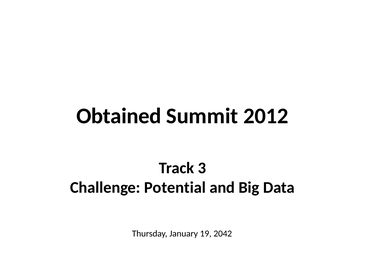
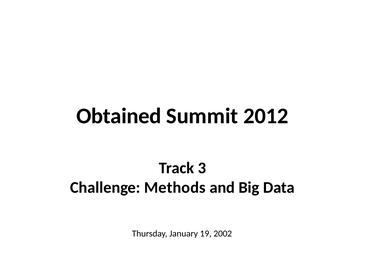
Potential: Potential -> Methods (175, 187)
2042: 2042 -> 2002 (223, 233)
